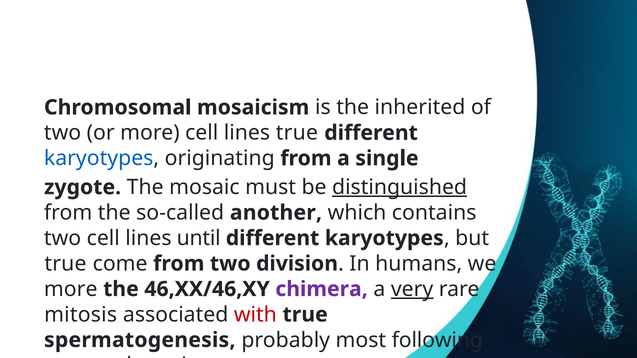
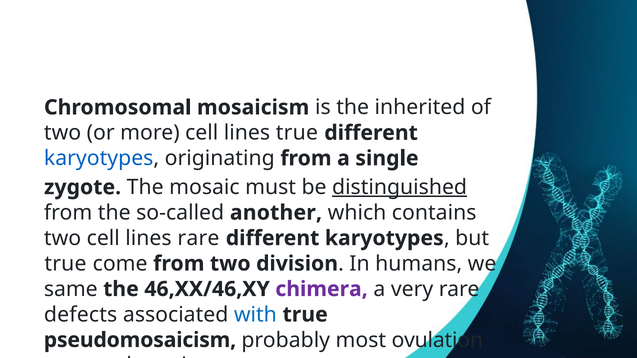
lines until: until -> rare (198, 238)
more: more -> same (71, 289)
very underline: present -> none (412, 289)
mitosis: mitosis -> defects (81, 315)
with colour: red -> blue (255, 315)
spermatogenesis: spermatogenesis -> pseudomosaicism (140, 340)
following: following -> ovulation (437, 340)
